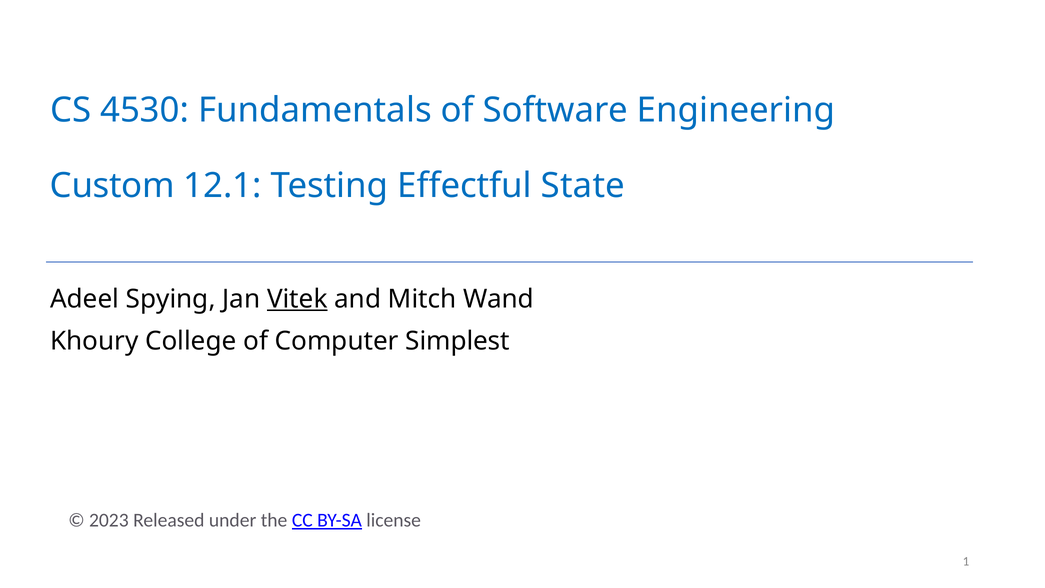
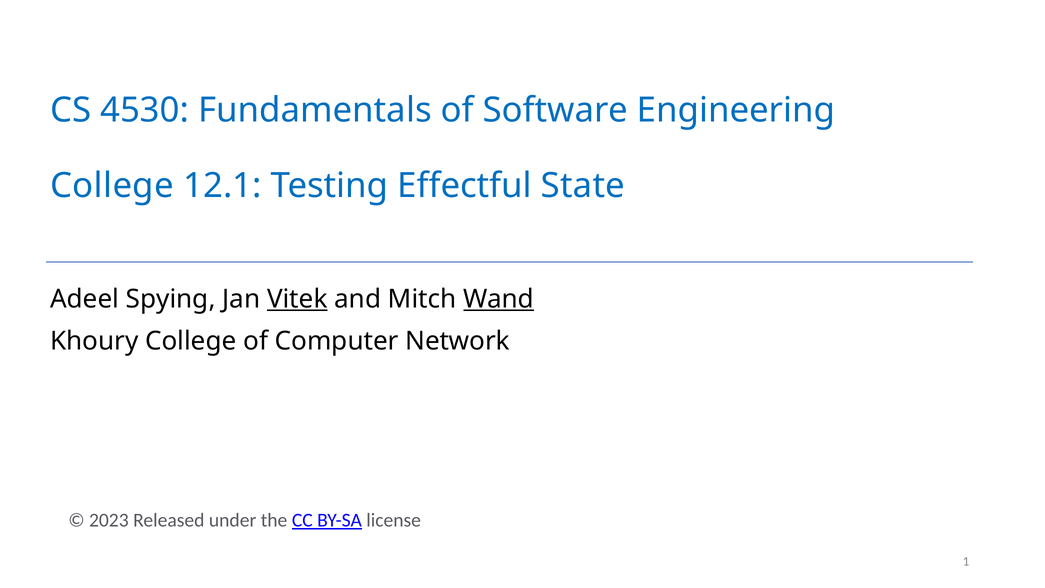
Custom: Custom -> College (112, 185)
Wand underline: none -> present (499, 299)
Simplest: Simplest -> Network (458, 341)
